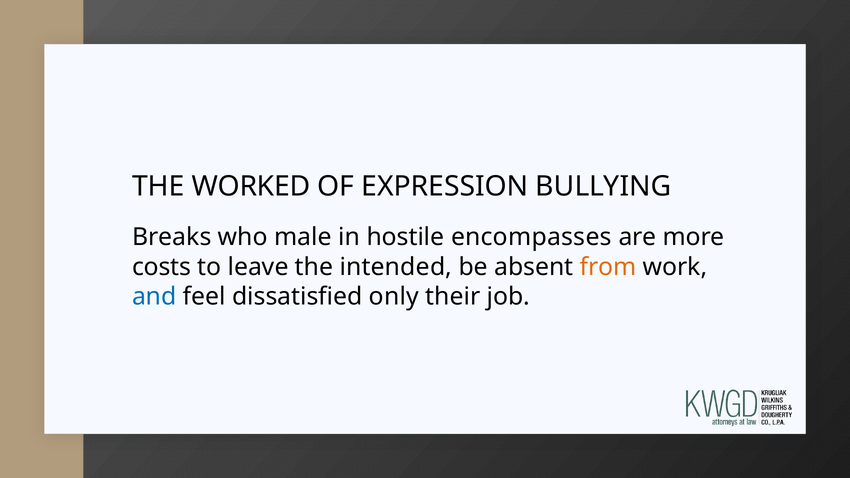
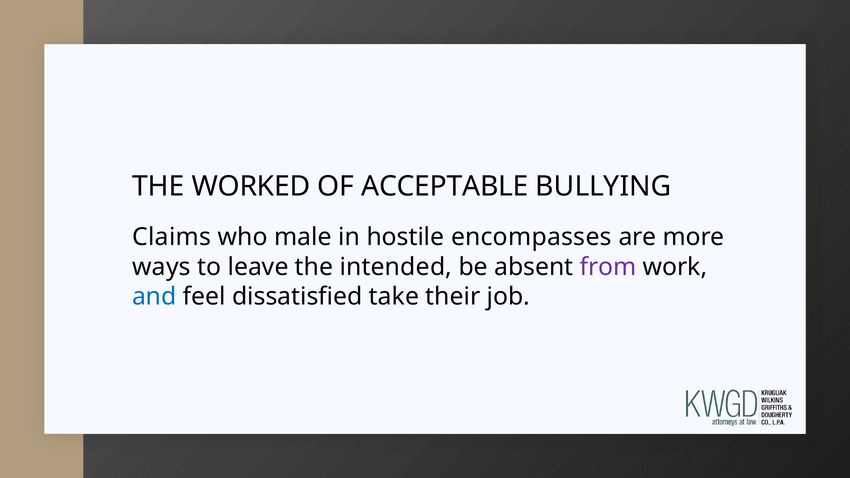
EXPRESSION: EXPRESSION -> ACCEPTABLE (445, 186)
Breaks: Breaks -> Claims (172, 237)
costs: costs -> ways (161, 267)
from colour: orange -> purple (608, 267)
only: only -> take (394, 297)
